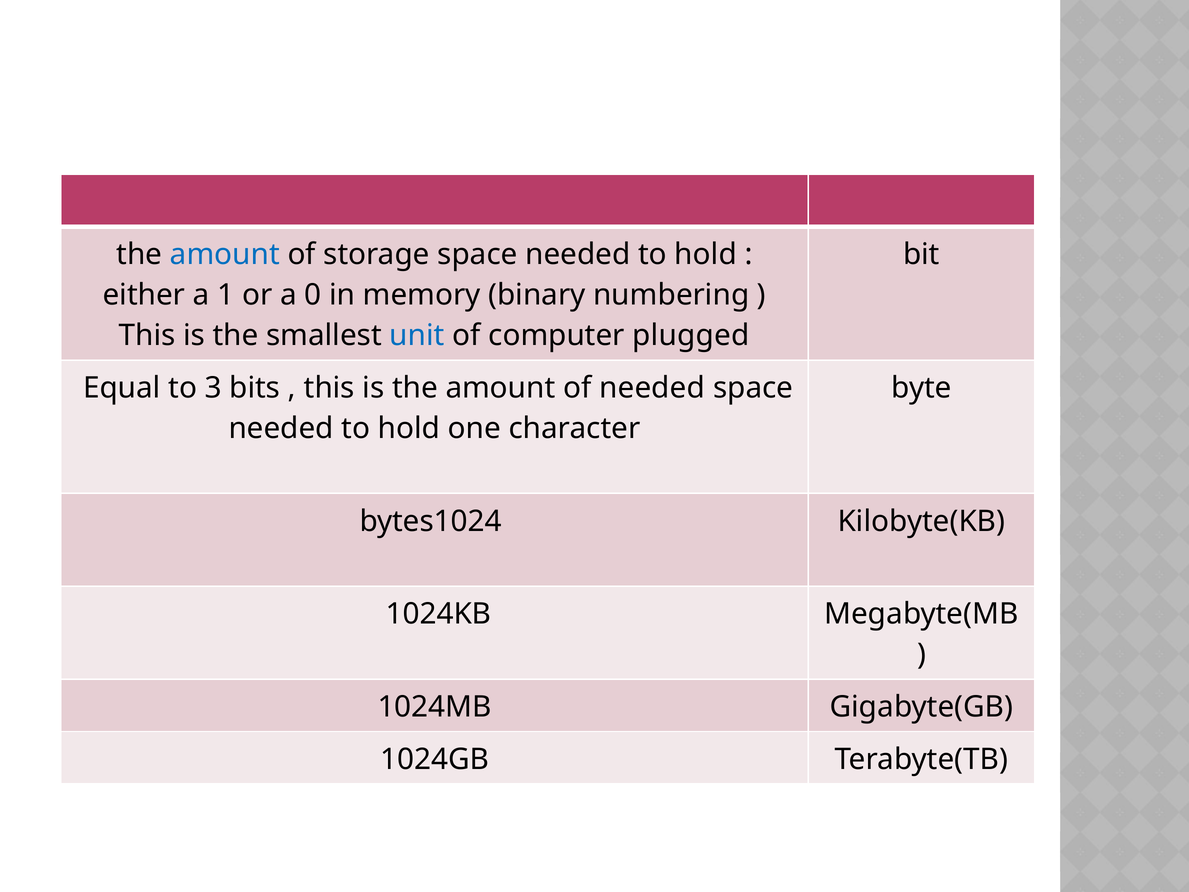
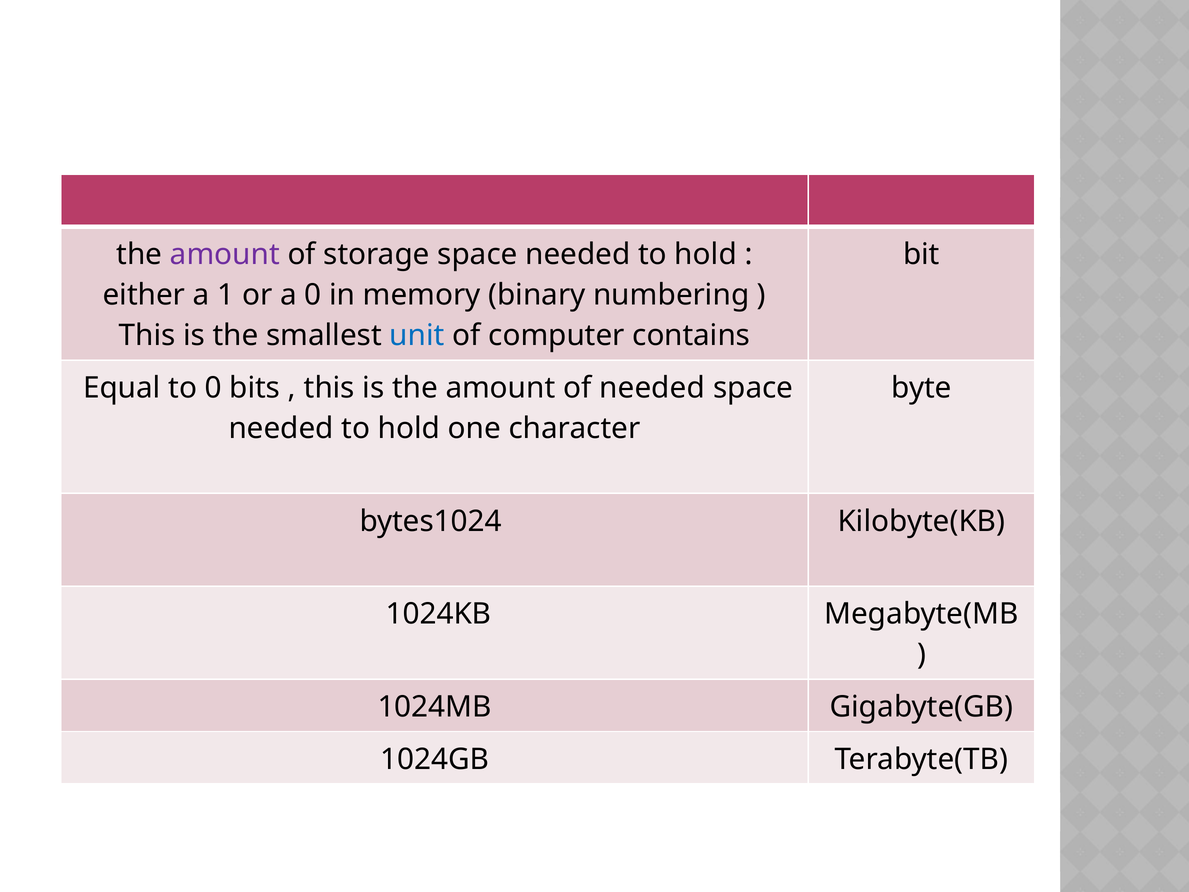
amount colour: blue -> purple (225, 255)
plugged: plugged -> contains (691, 335)
to 3: 3 -> 0 (213, 388)
